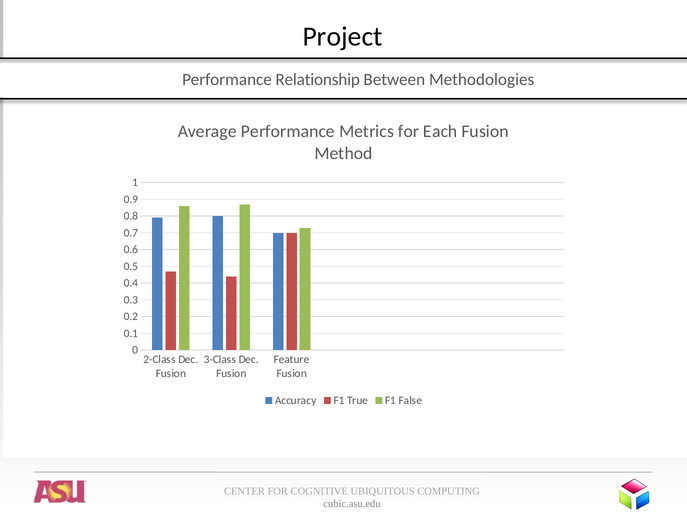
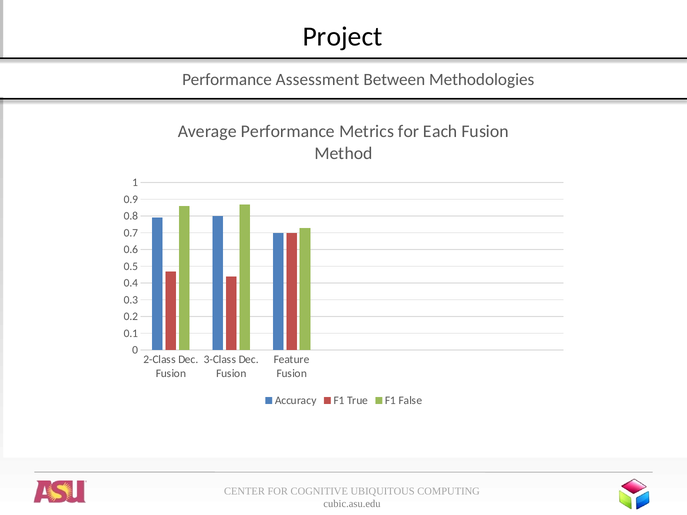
Relationship: Relationship -> Assessment (318, 80)
